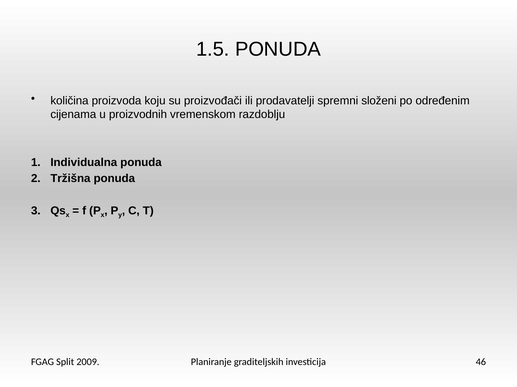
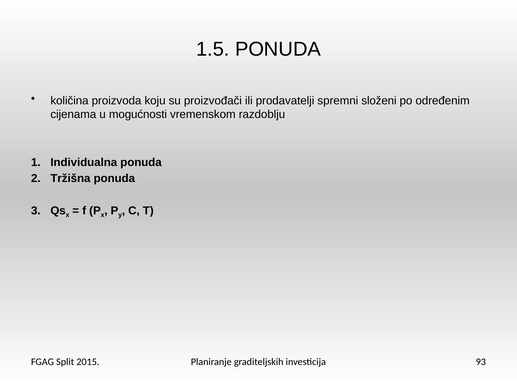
proizvodnih: proizvodnih -> mogućnosti (138, 115)
2009: 2009 -> 2015 (88, 362)
46: 46 -> 93 (481, 362)
